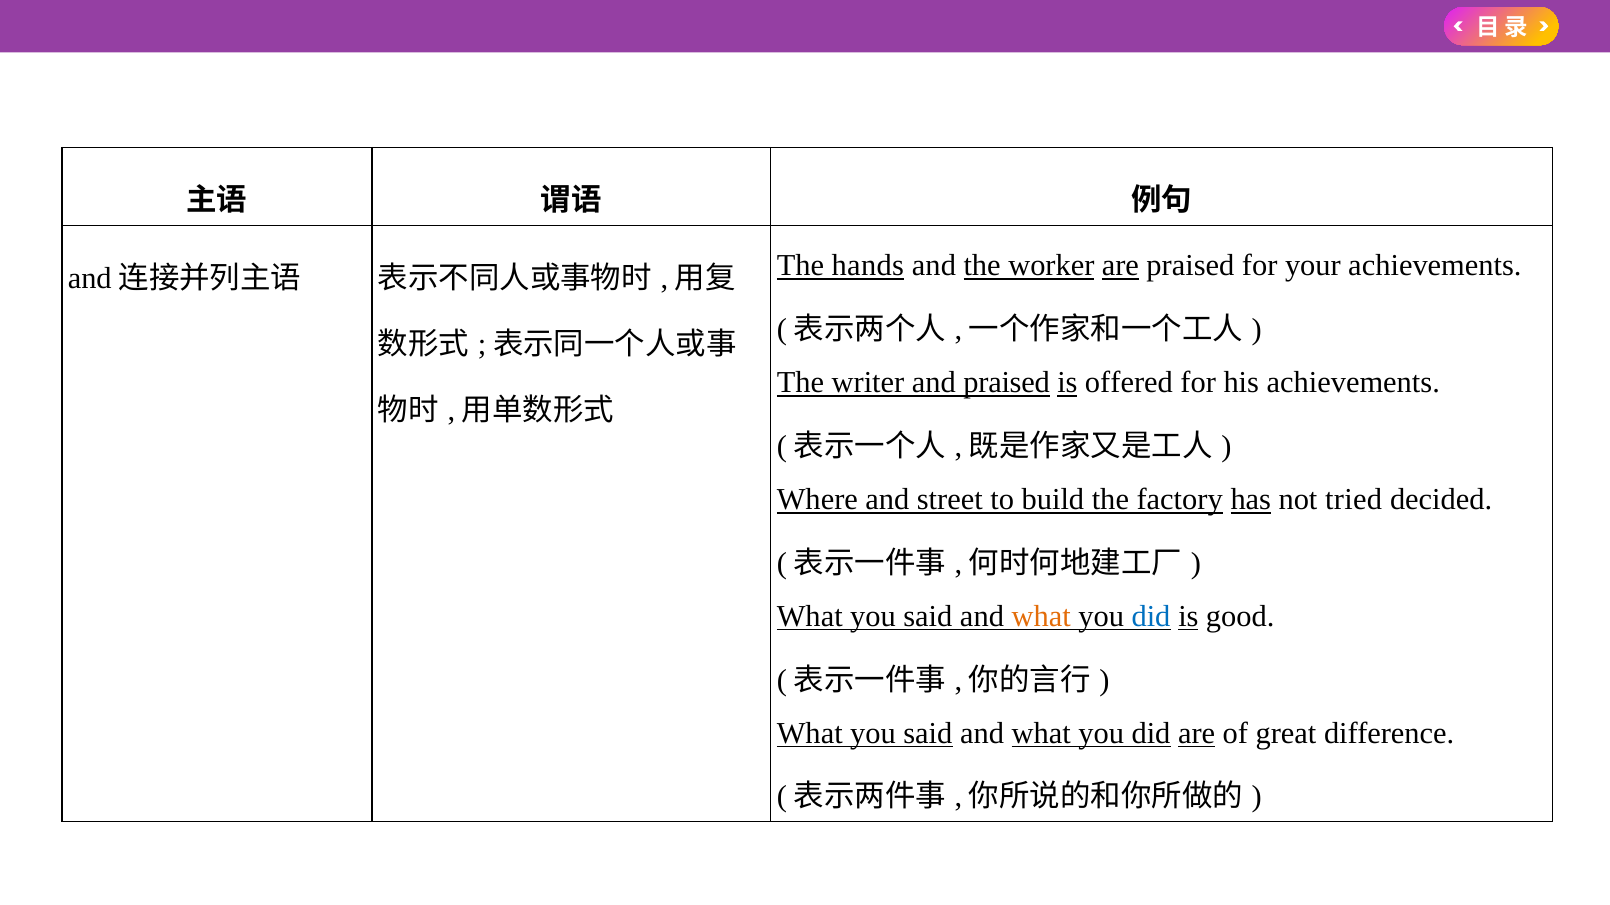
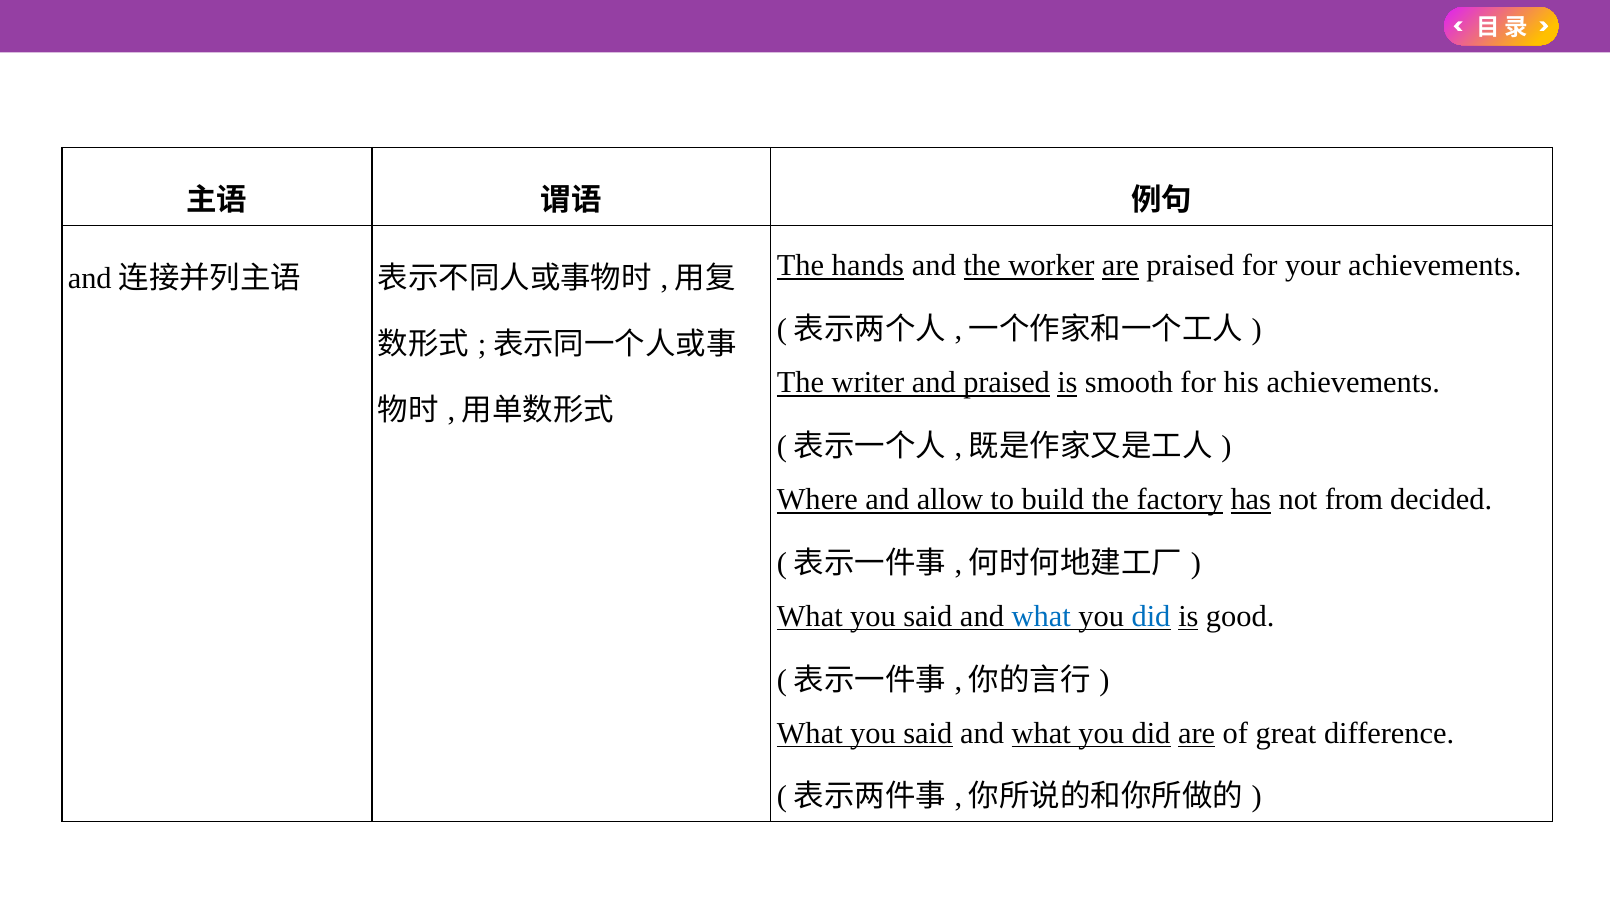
offered: offered -> smooth (1129, 383)
street: street -> allow (950, 499)
tried: tried -> from (1354, 499)
what colour: orange -> blue (1041, 616)
